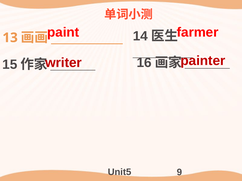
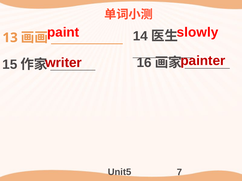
farmer: farmer -> slowly (198, 32)
9: 9 -> 7 (179, 173)
